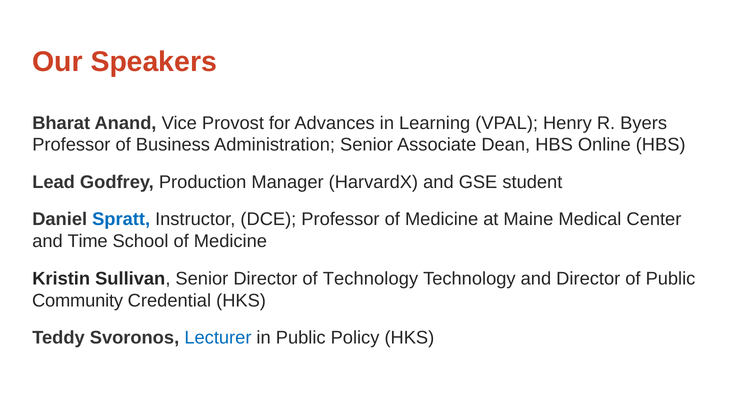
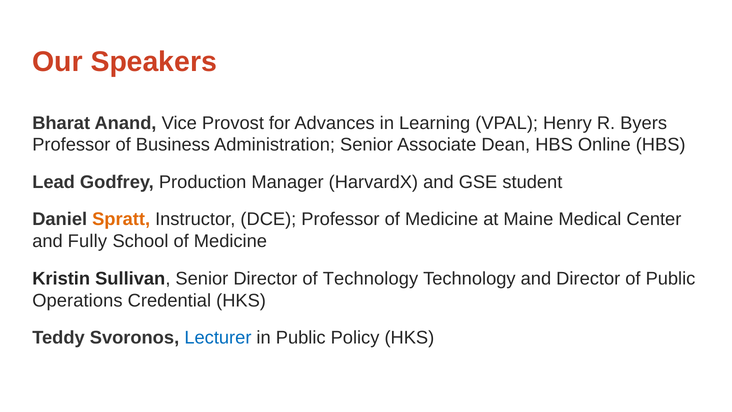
Spratt colour: blue -> orange (121, 219)
Time: Time -> Fully (87, 241)
Community: Community -> Operations (77, 300)
